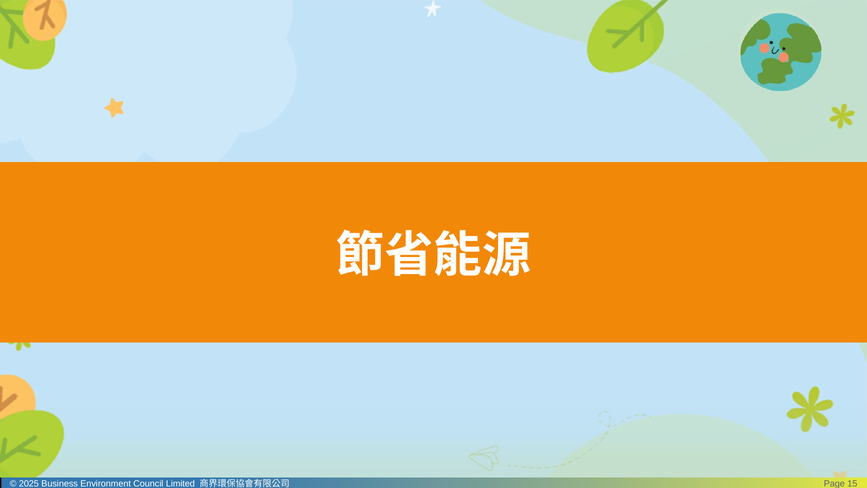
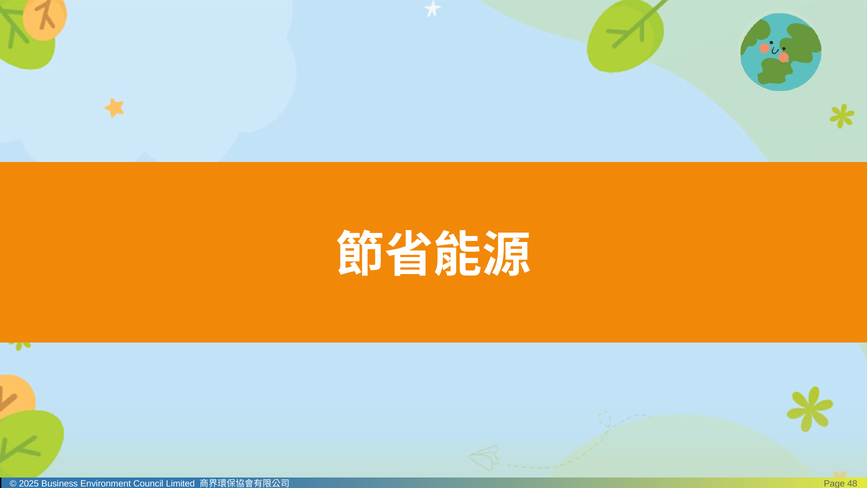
15: 15 -> 48 (852, 484)
